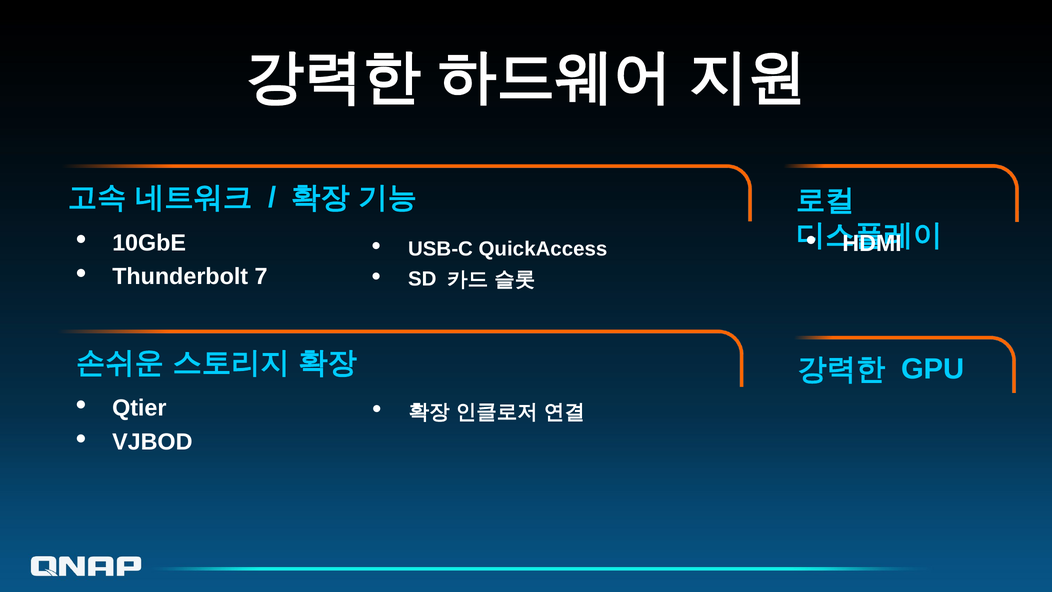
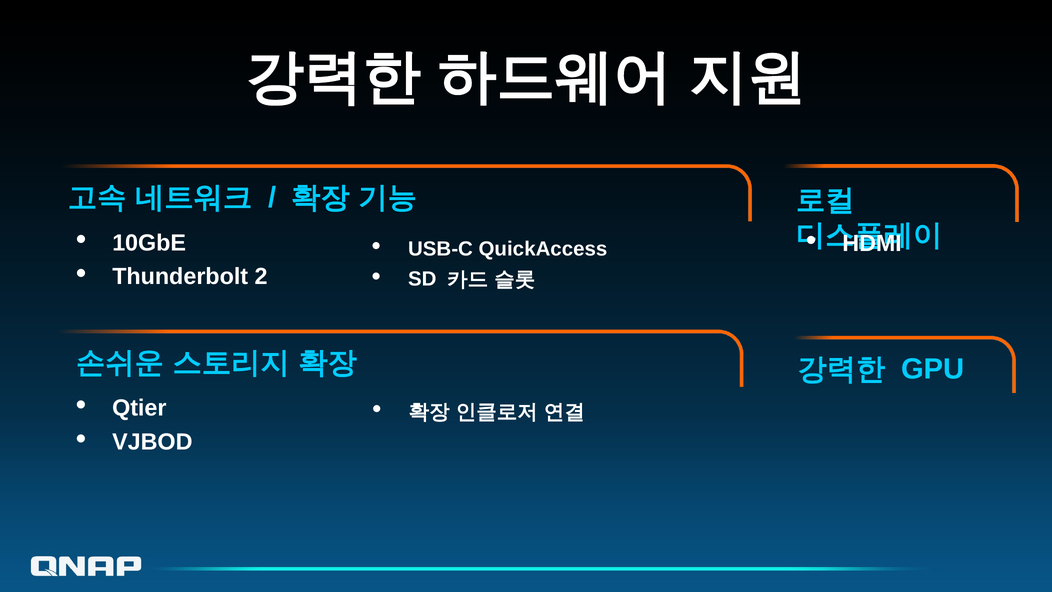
7: 7 -> 2 (261, 277)
